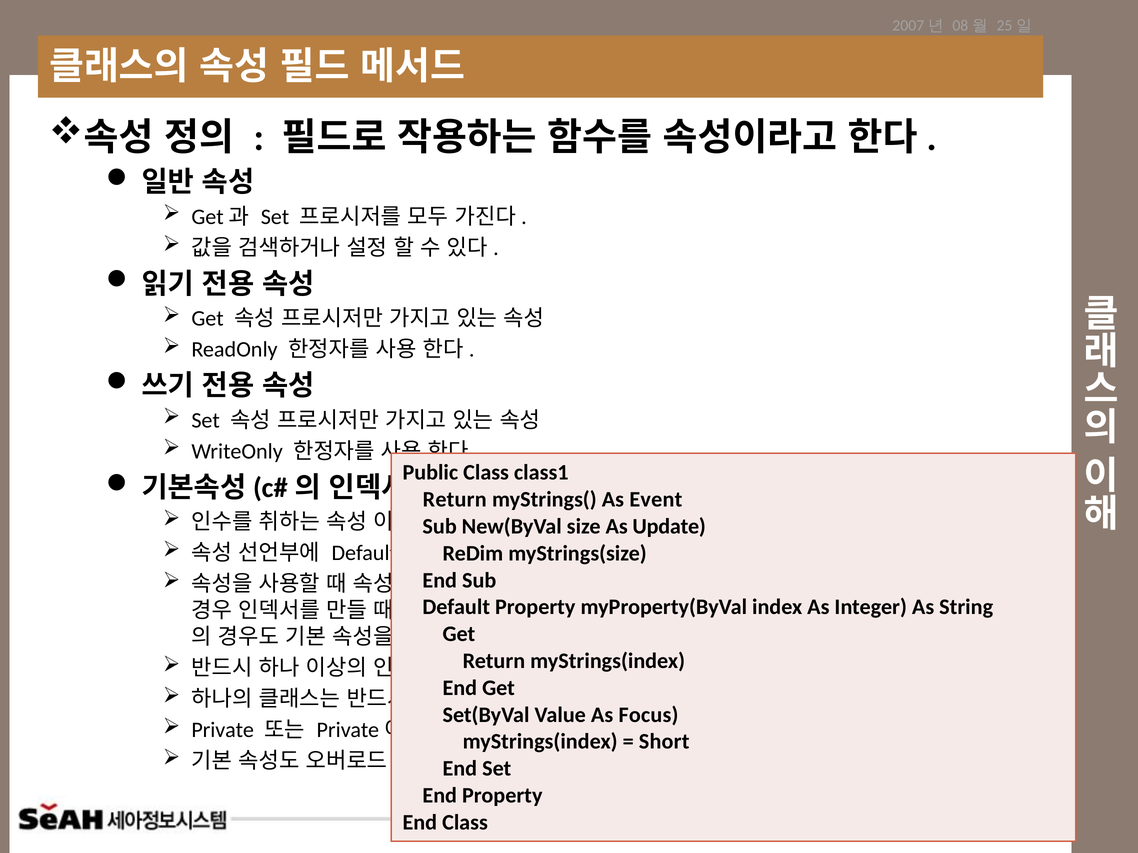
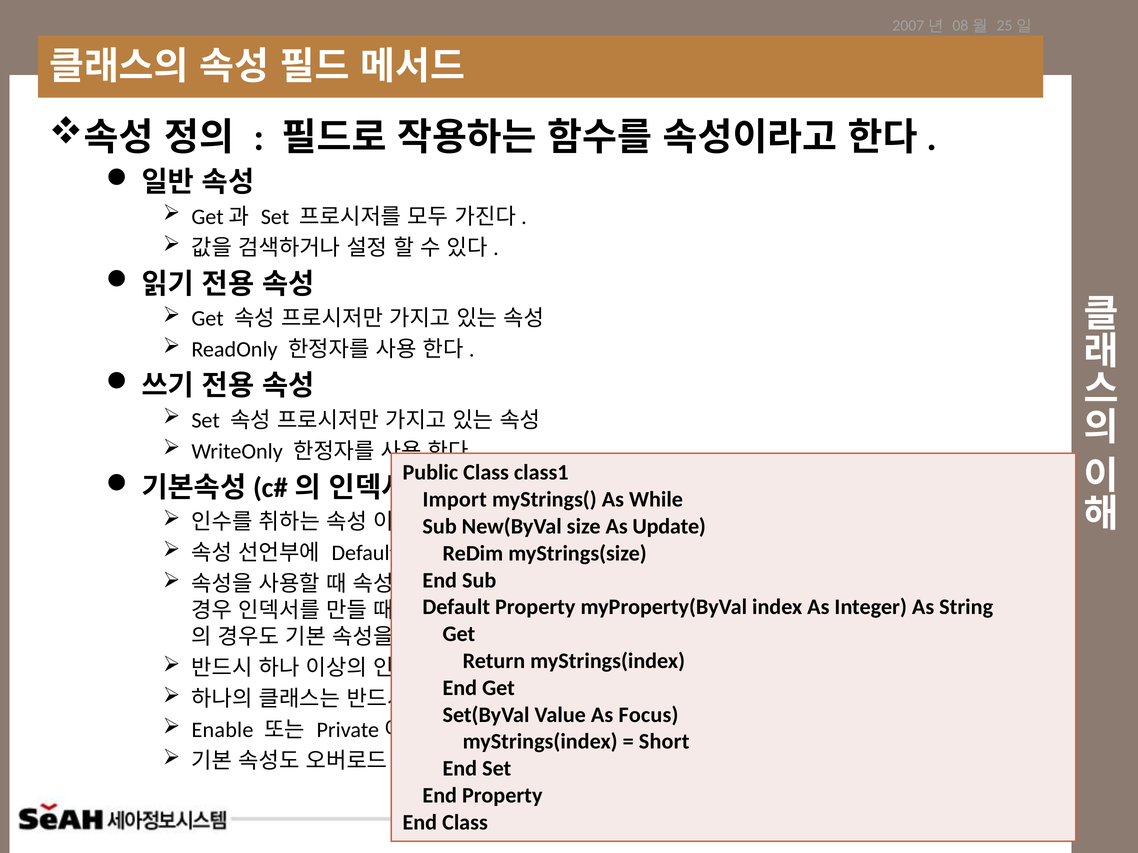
Return: Return -> Import (455, 500)
Event: Event -> While (656, 500)
Private: Private -> Enable (223, 731)
